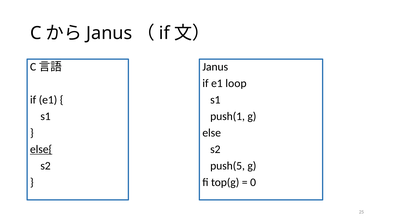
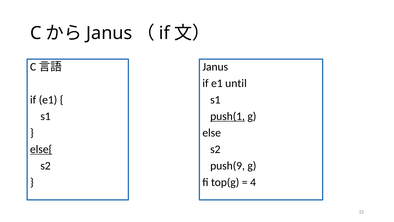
loop: loop -> until (236, 83)
push(1 underline: none -> present (228, 116)
push(5: push(5 -> push(9 (228, 166)
0: 0 -> 4 (253, 182)
